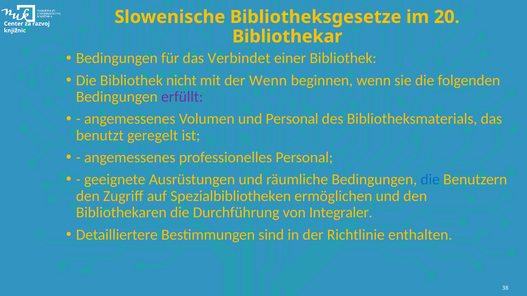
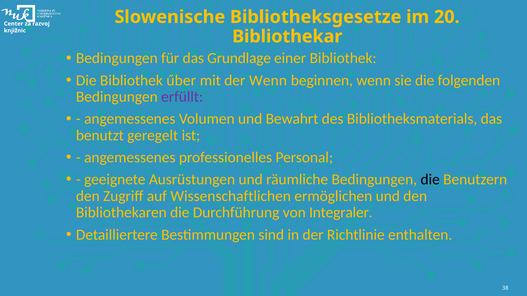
Verbindet: Verbindet -> Grundlage (239, 58)
nicht: nicht -> űber (181, 80)
und Personal: Personal -> Bewahrt (292, 119)
die colour: blue -> black (430, 180)
Spezialbibliotheken: Spezialbibliotheken -> Wissenschaftlichen (231, 196)
